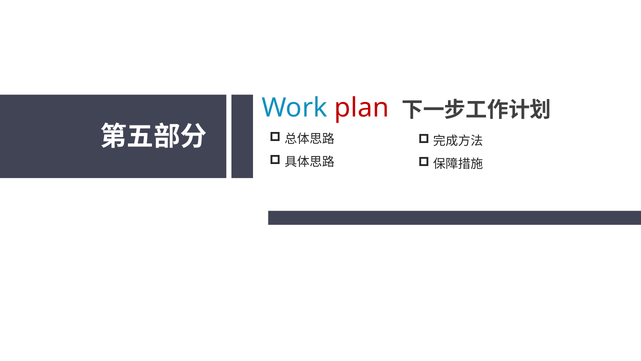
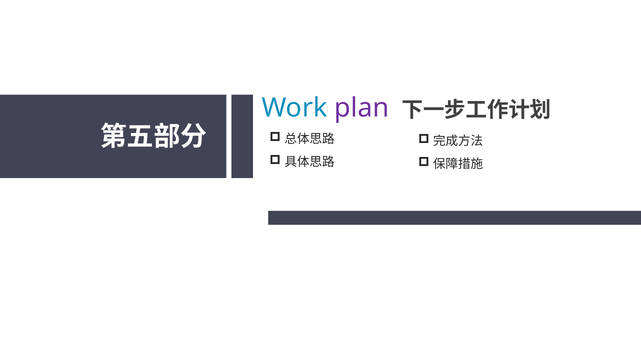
plan colour: red -> purple (362, 108)
